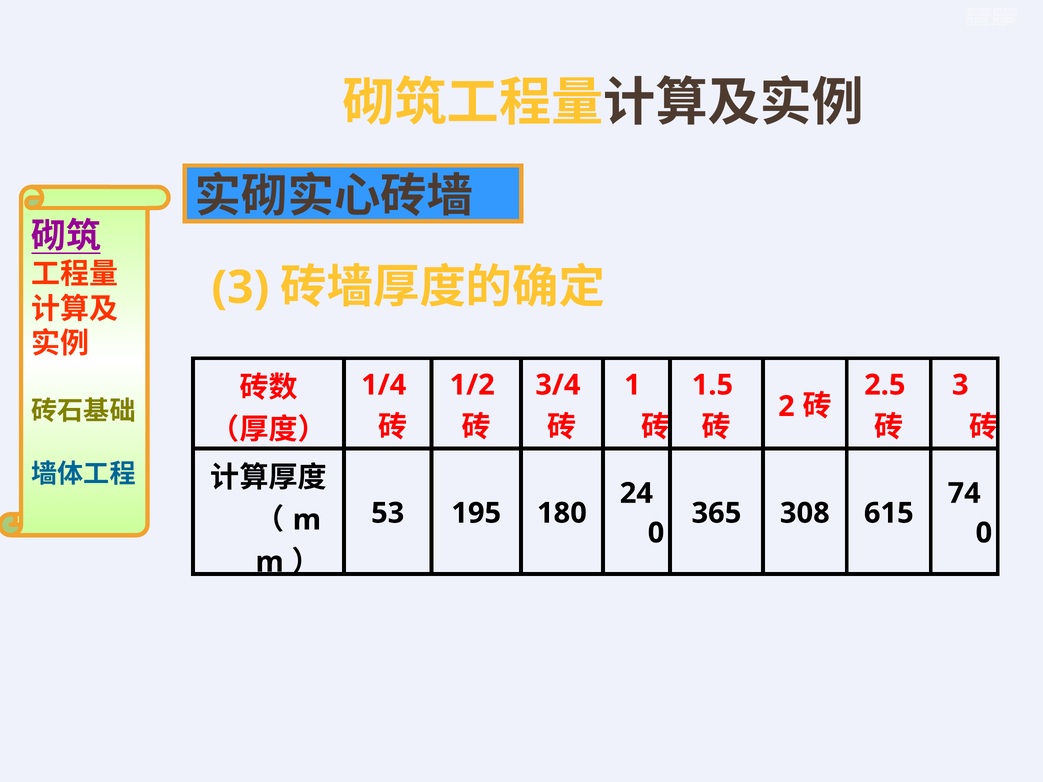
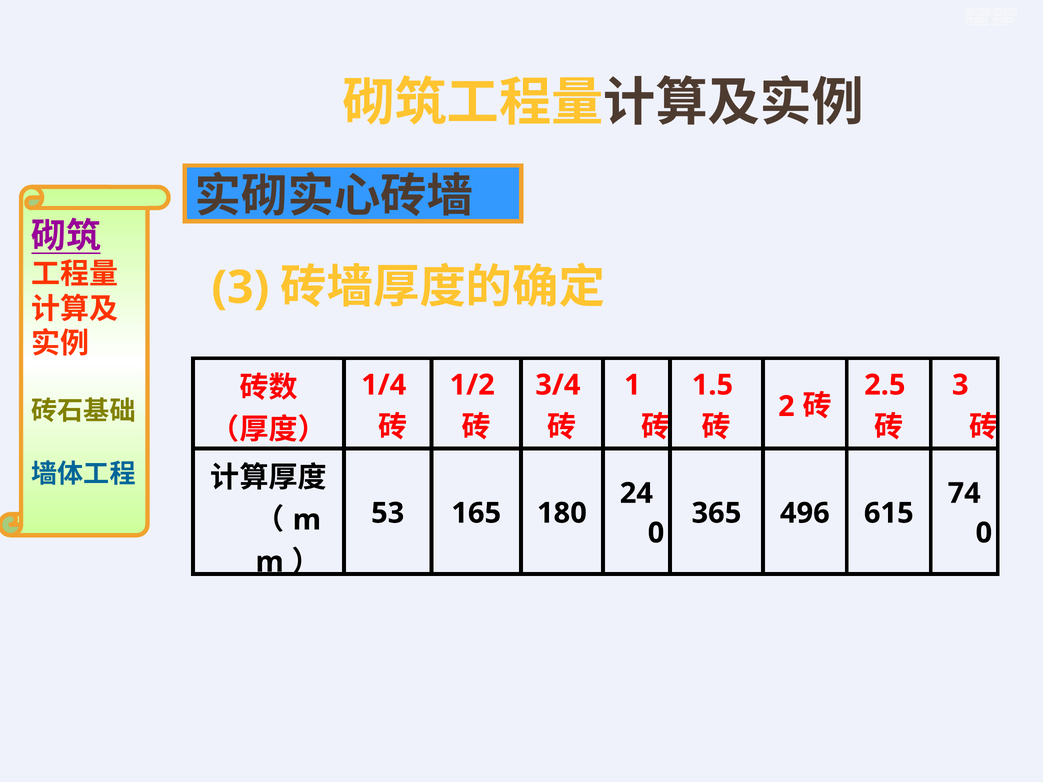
195: 195 -> 165 (476, 513)
308: 308 -> 496 (805, 513)
